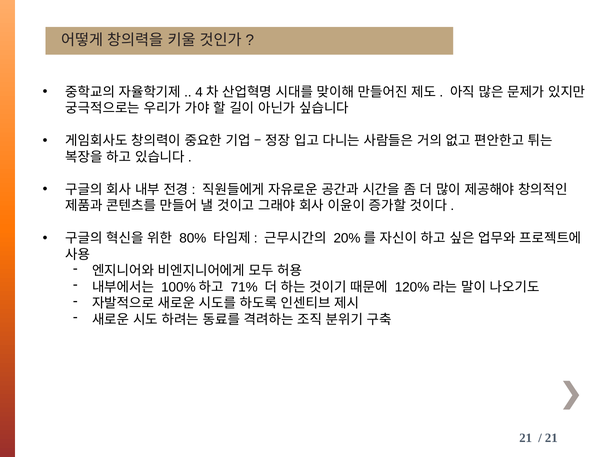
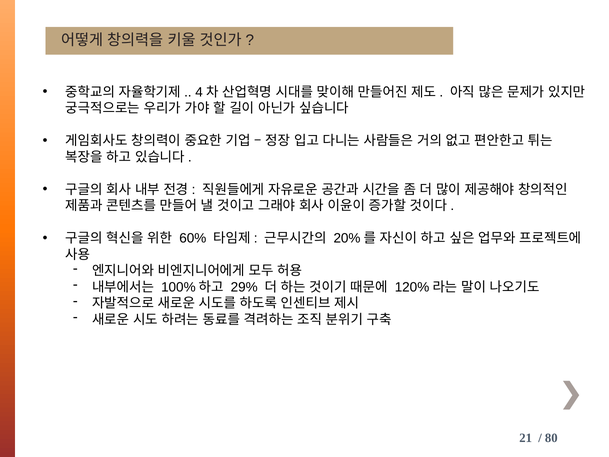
80%: 80% -> 60% (193, 238)
71%: 71% -> 29% (244, 287)
21: 21 -> 80 (551, 438)
